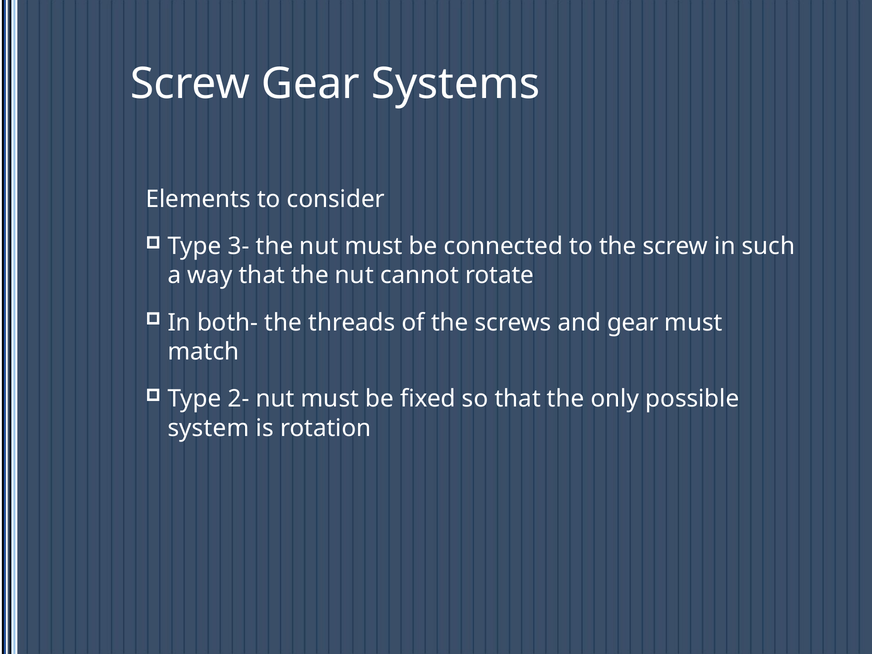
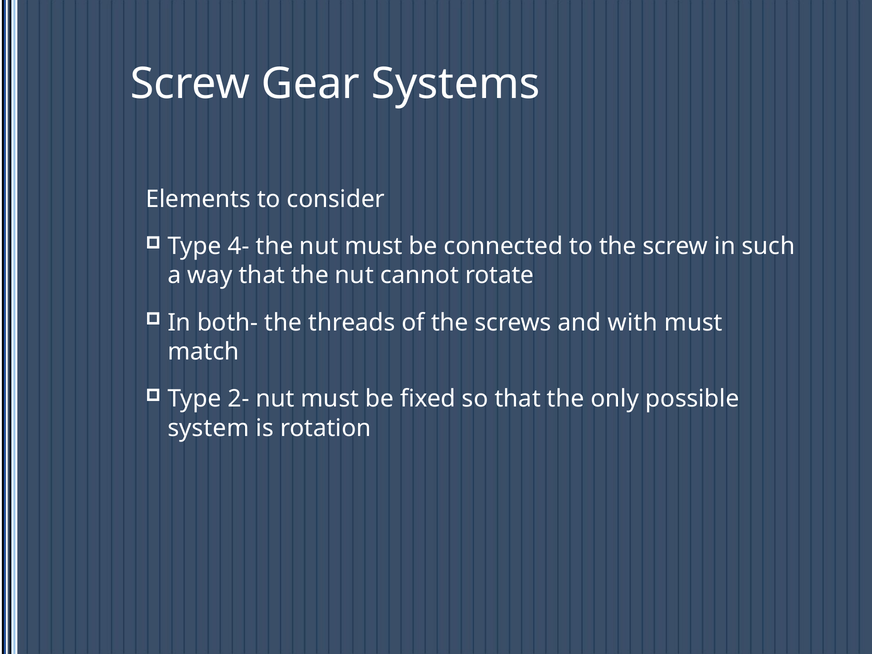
3-: 3- -> 4- (239, 246)
and gear: gear -> with (633, 323)
